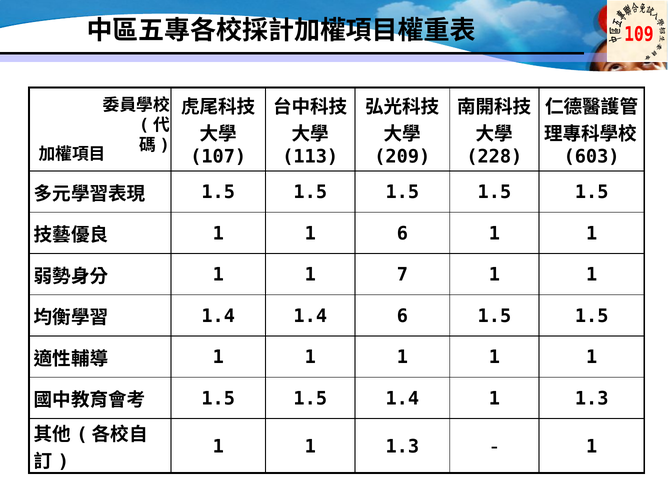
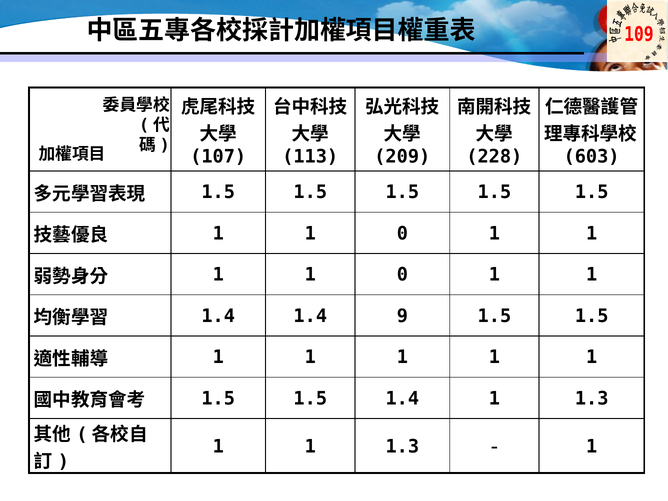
6: 6 -> 0 (402, 234)
7: 7 -> 0 (402, 275)
1.4 6: 6 -> 9 (402, 316)
